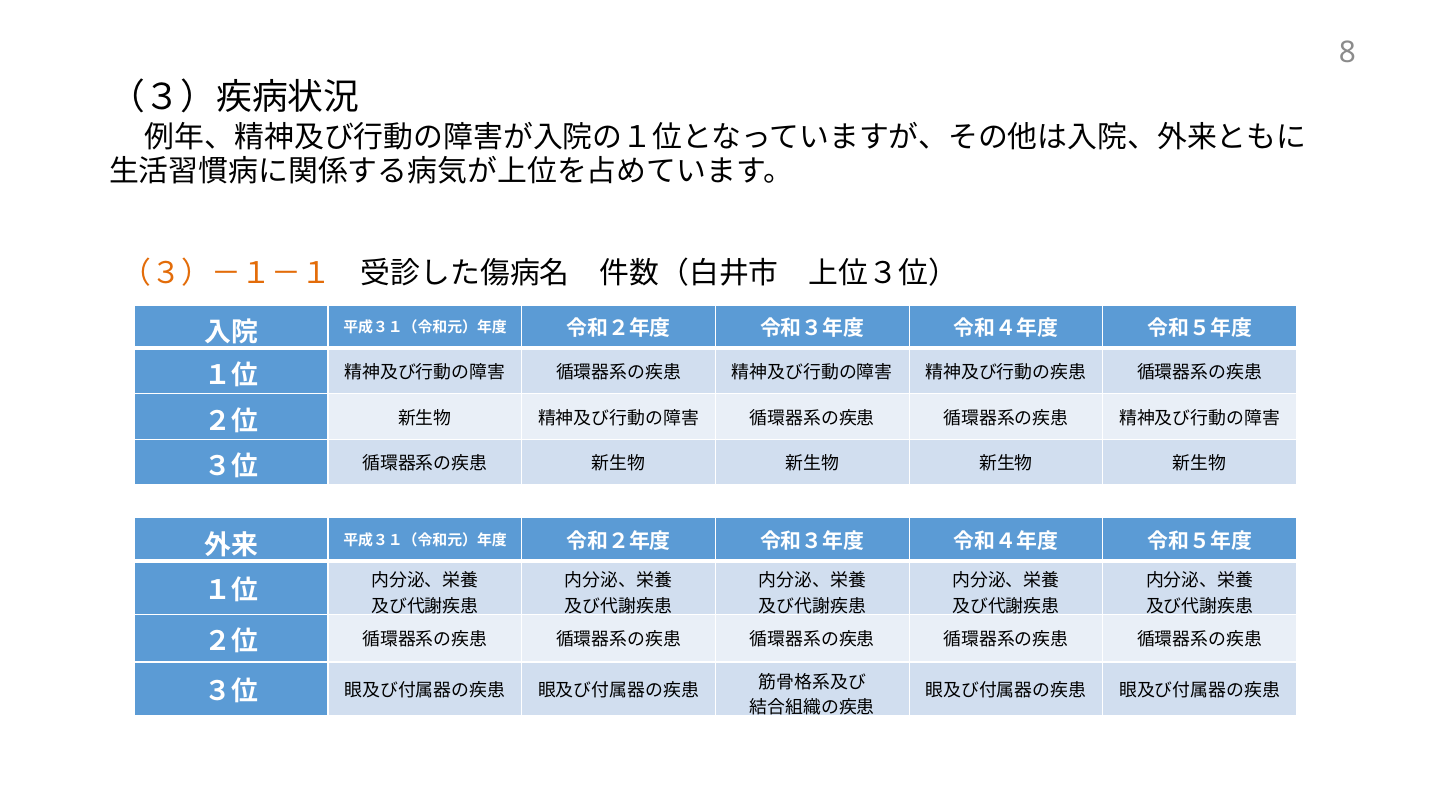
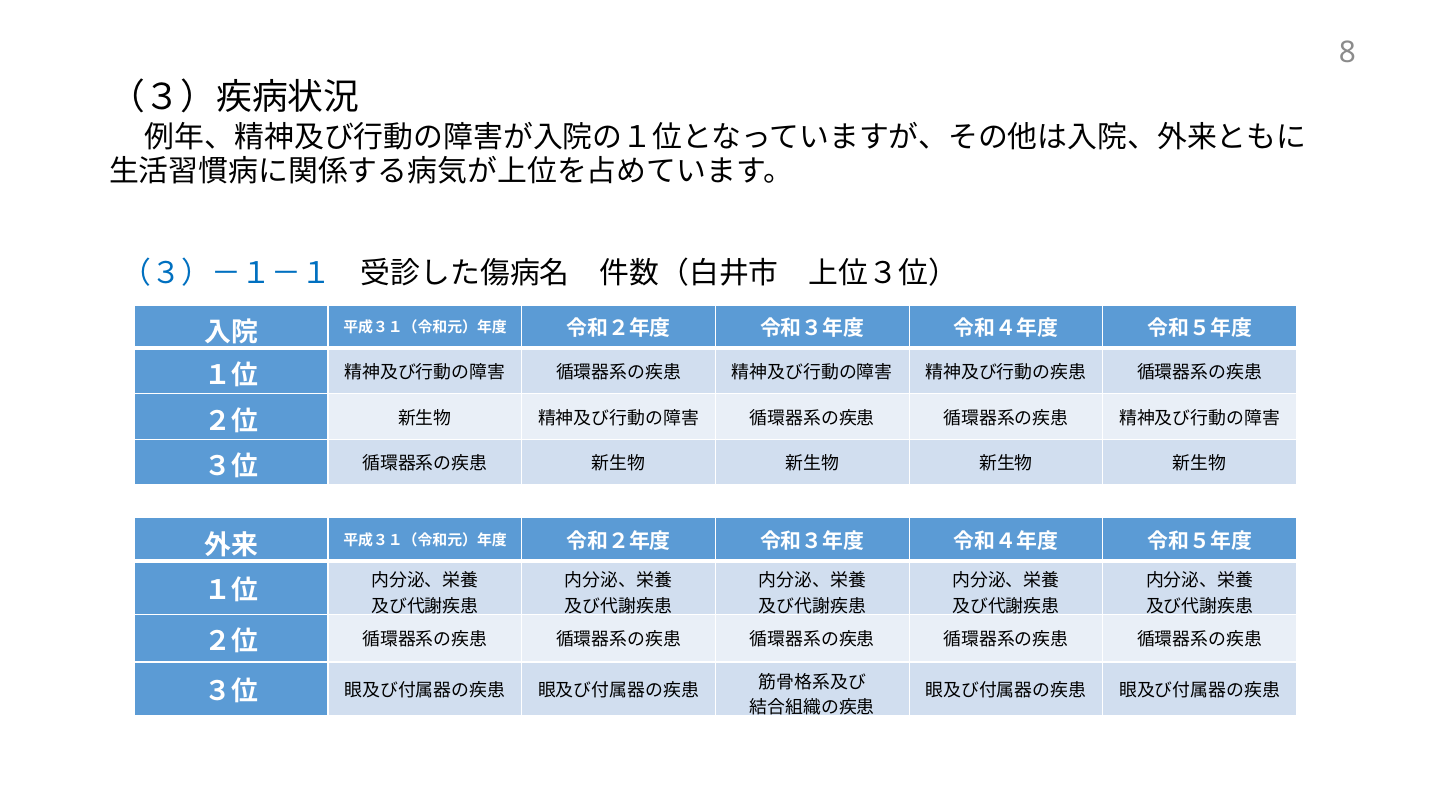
（３）－１－１ colour: orange -> blue (226, 274)
